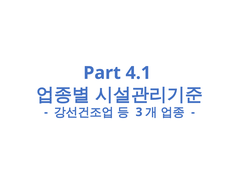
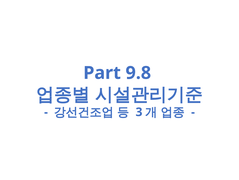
4.1: 4.1 -> 9.8 (138, 73)
